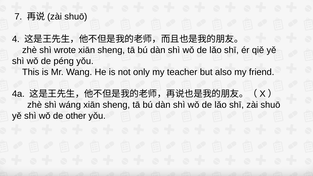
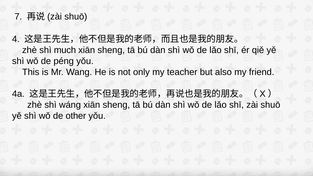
wrote: wrote -> much (65, 50)
